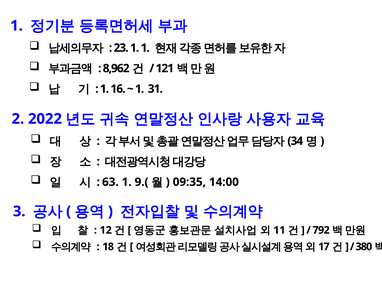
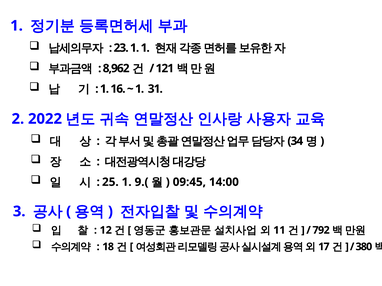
63: 63 -> 25 (110, 182)
09:35: 09:35 -> 09:45 (189, 182)
